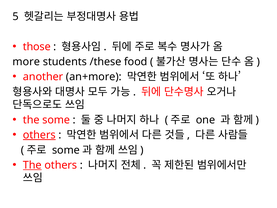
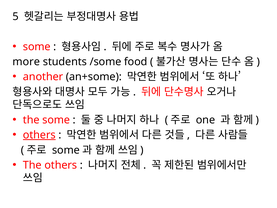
those: those -> some (37, 47)
/these: /these -> /some (106, 62)
an+more: an+more -> an+some (94, 77)
The underline: present -> none (32, 165)
